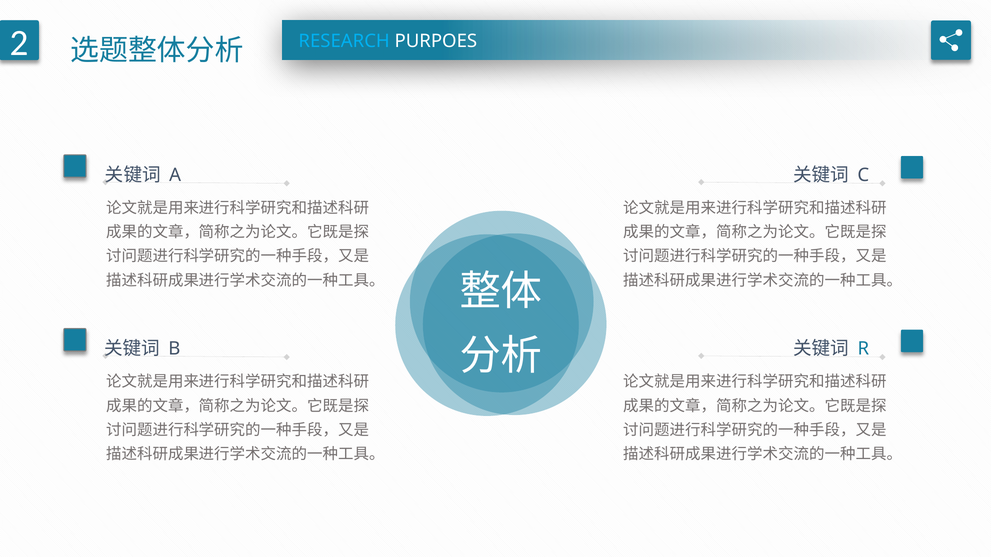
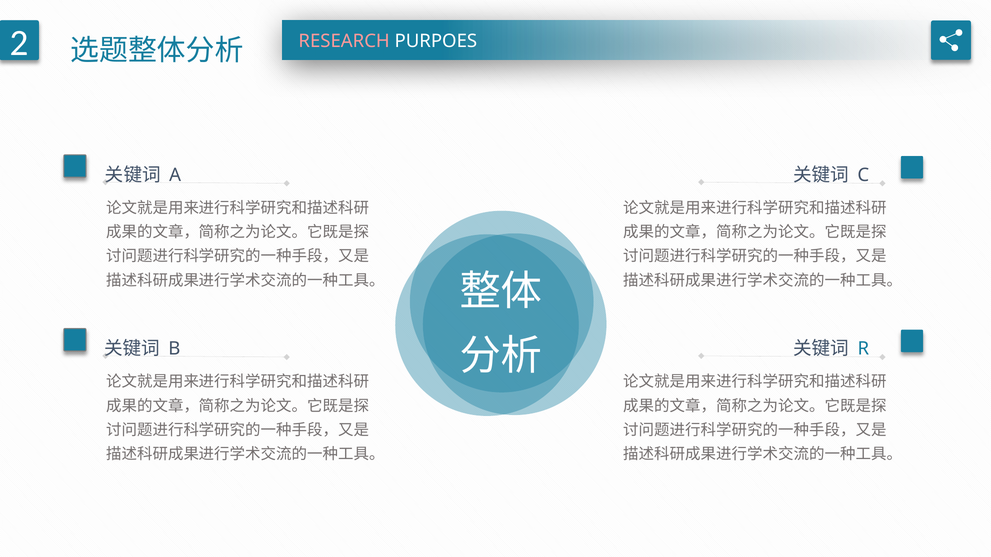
RESEARCH colour: light blue -> pink (344, 41)
